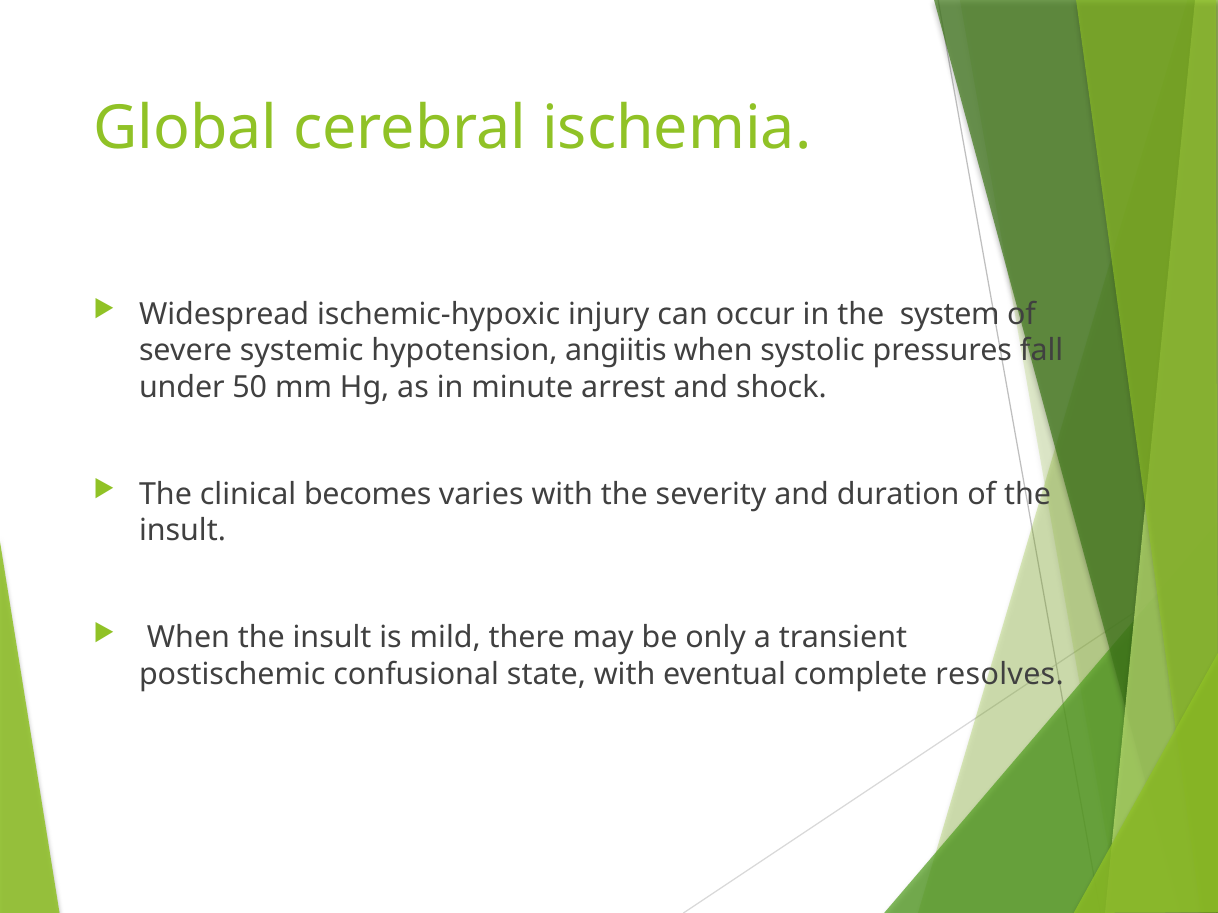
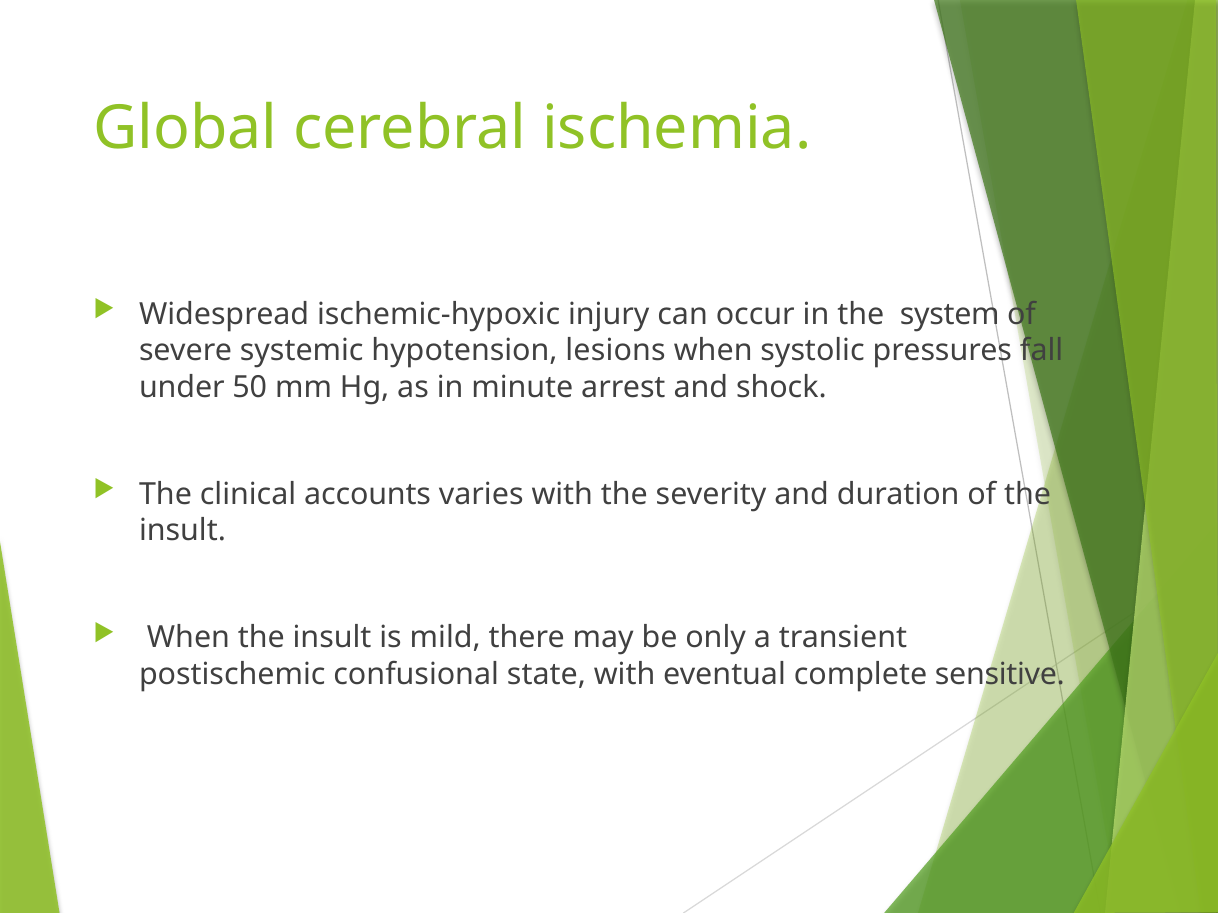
angiitis: angiitis -> lesions (616, 351)
becomes: becomes -> accounts (368, 494)
resolves: resolves -> sensitive (1000, 674)
